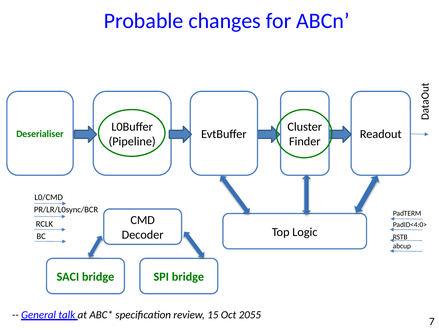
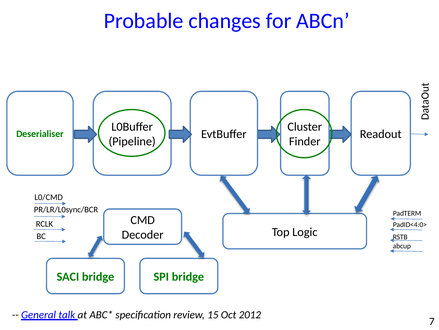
2055: 2055 -> 2012 (250, 314)
